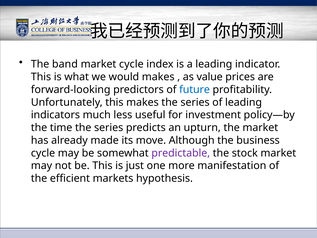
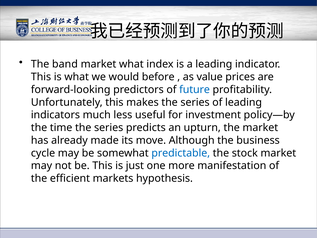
market cycle: cycle -> what (131, 64)
would makes: makes -> before (158, 77)
predictable colour: purple -> blue (181, 153)
